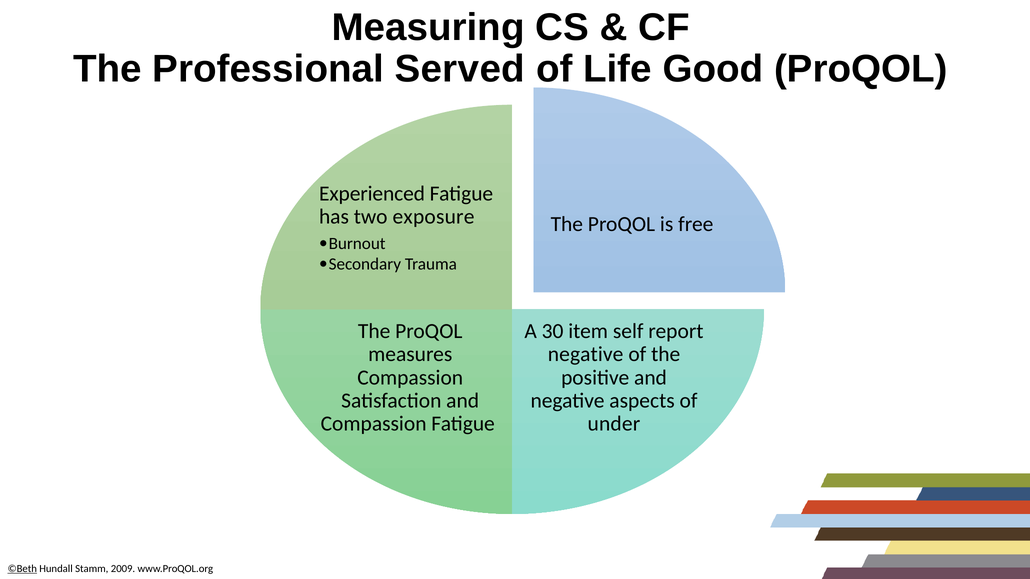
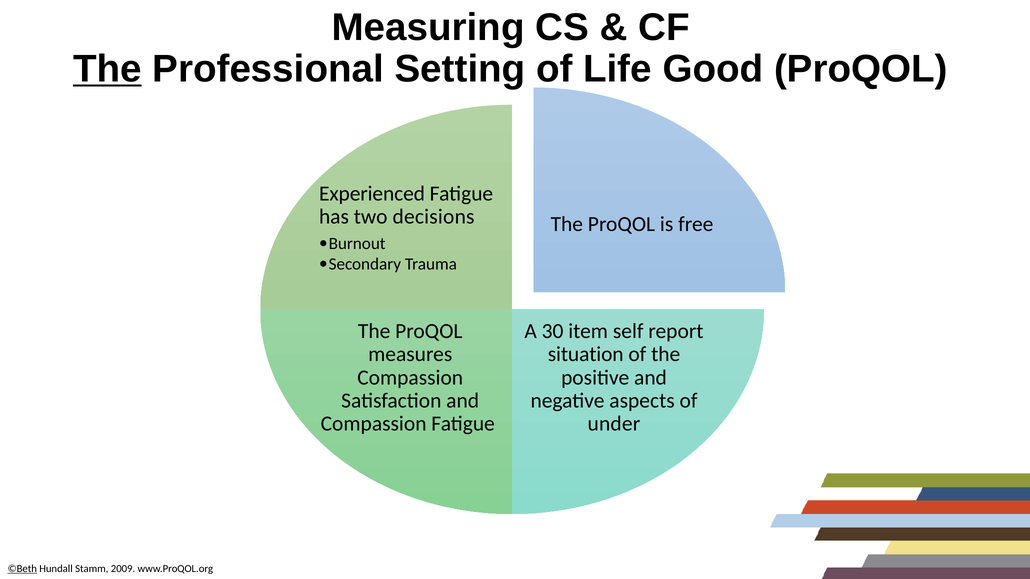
The underline: none -> present (107, 69)
Served: Served -> Setting (460, 69)
exposure: exposure -> decisions (434, 217)
negative: negative -> situation (586, 354)
